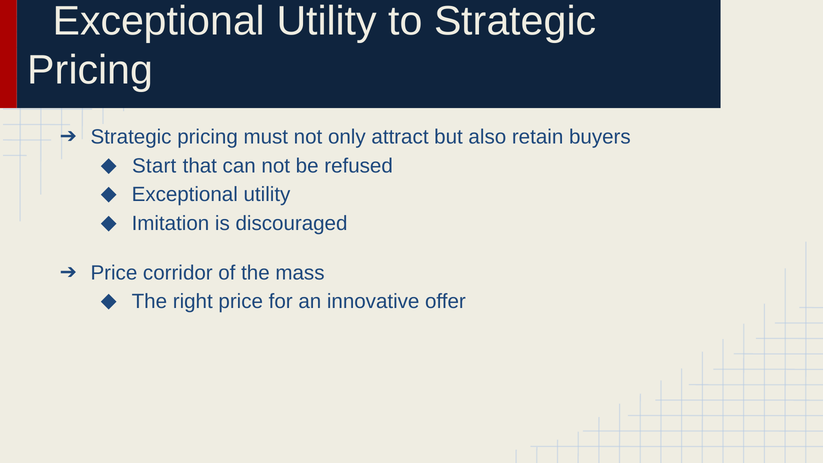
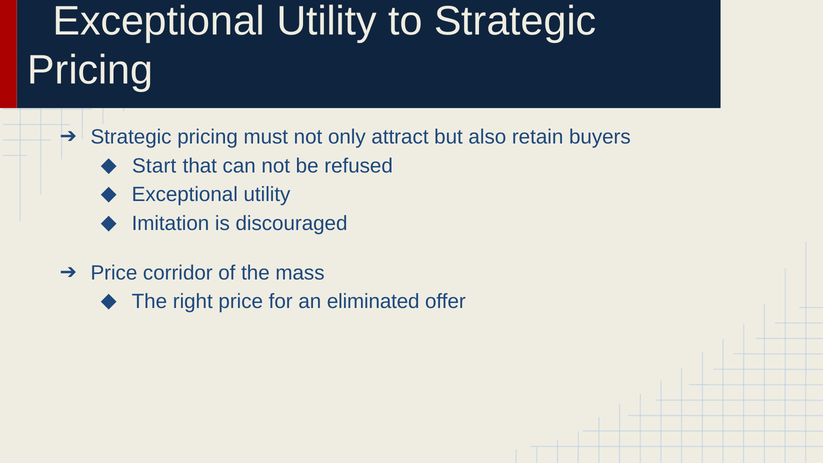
innovative: innovative -> eliminated (373, 302)
